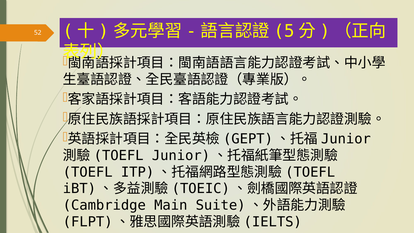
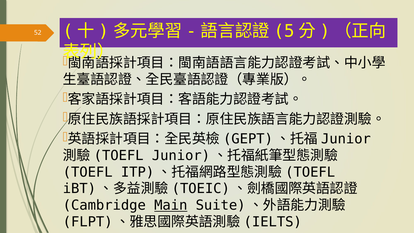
Main underline: none -> present (171, 205)
